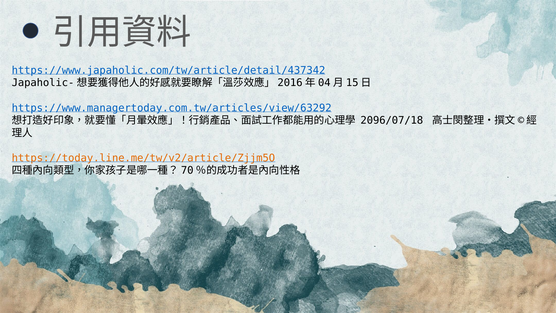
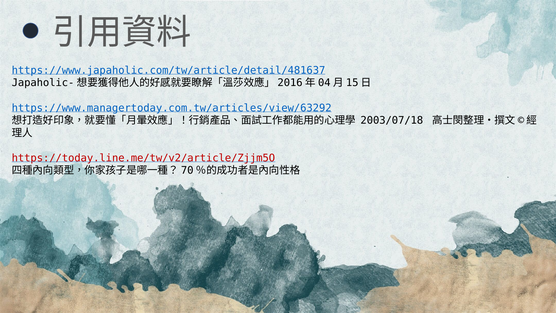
https://www.japaholic.com/tw/article/detail/437342: https://www.japaholic.com/tw/article/detail/437342 -> https://www.japaholic.com/tw/article/detail/481637 (168, 70)
2096/07/18: 2096/07/18 -> 2003/07/18 (392, 120)
https://today.line.me/tw/v2/article/Zjjm5O colour: orange -> red (143, 158)
